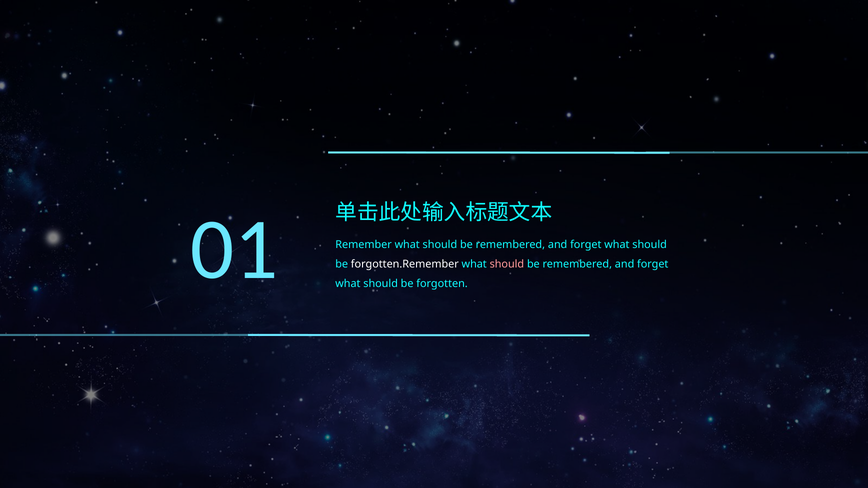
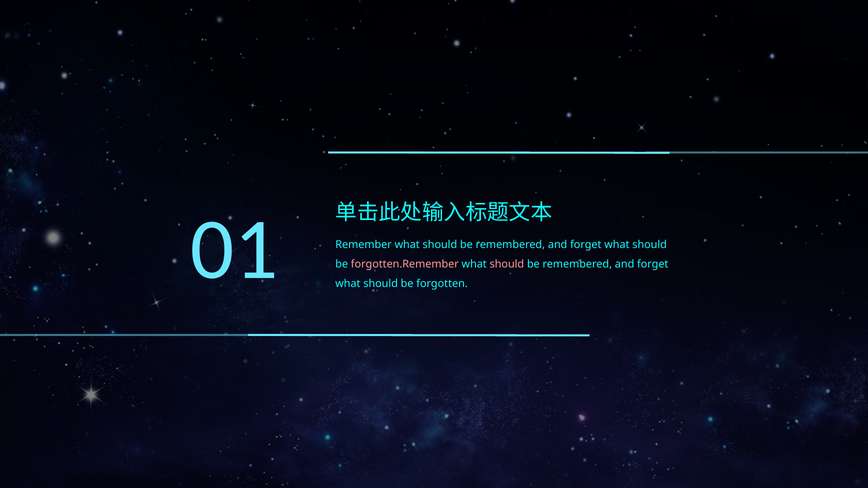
forgotten.Remember colour: white -> pink (405, 264)
